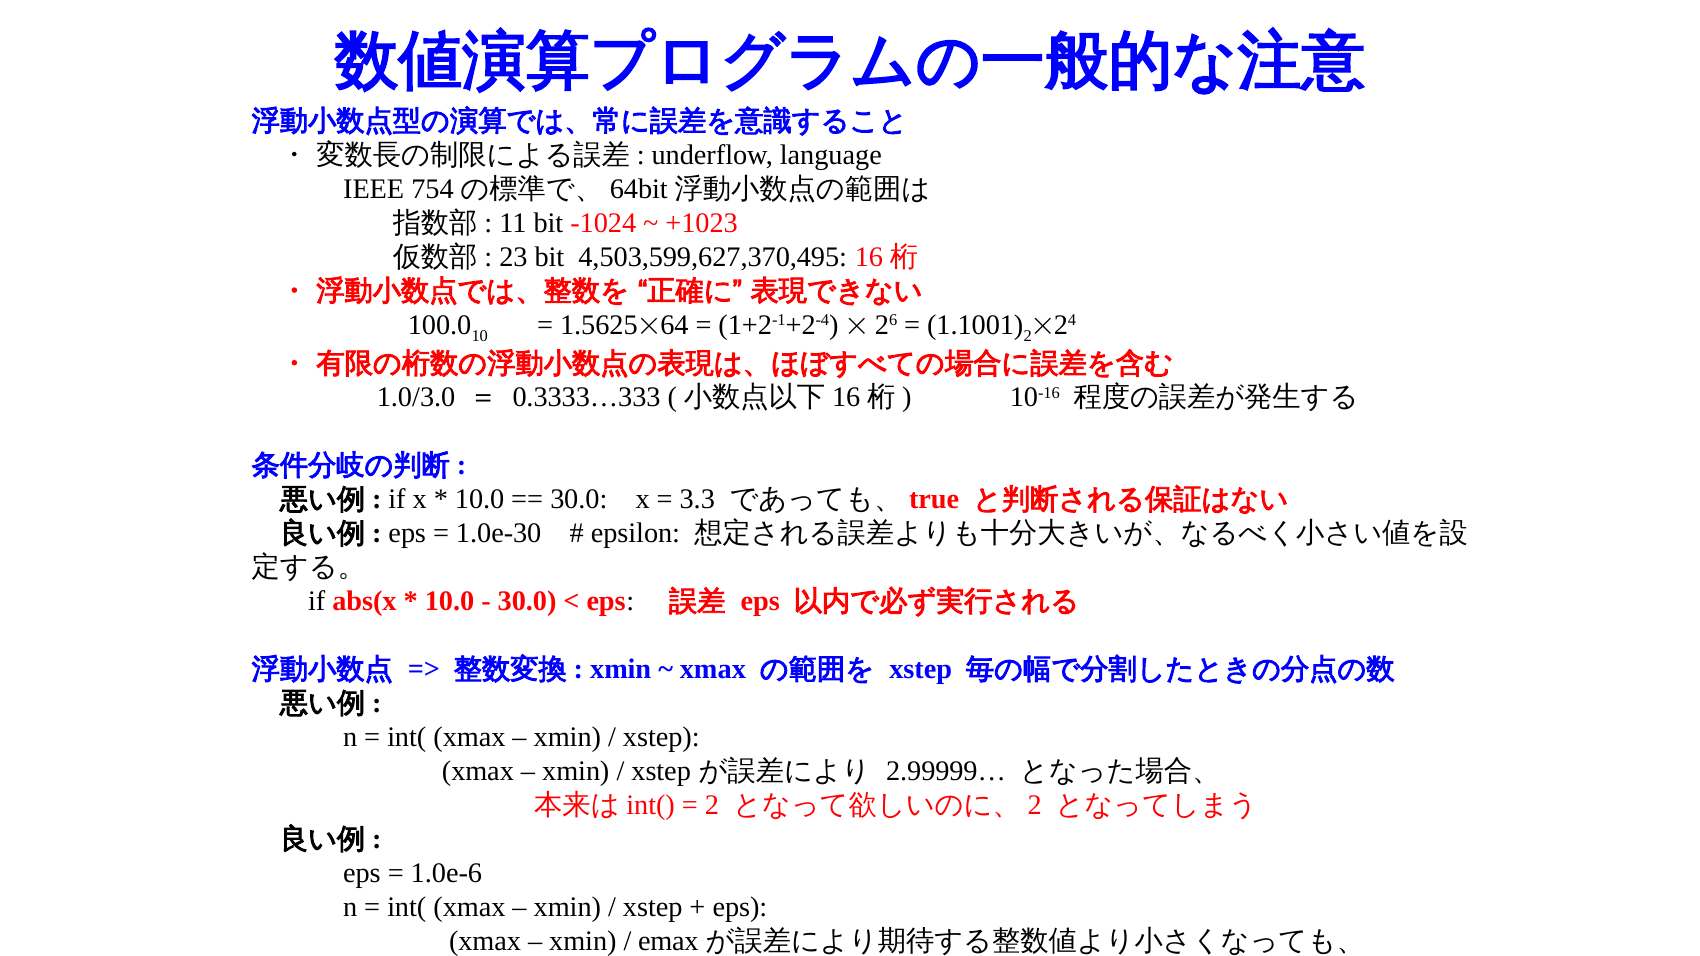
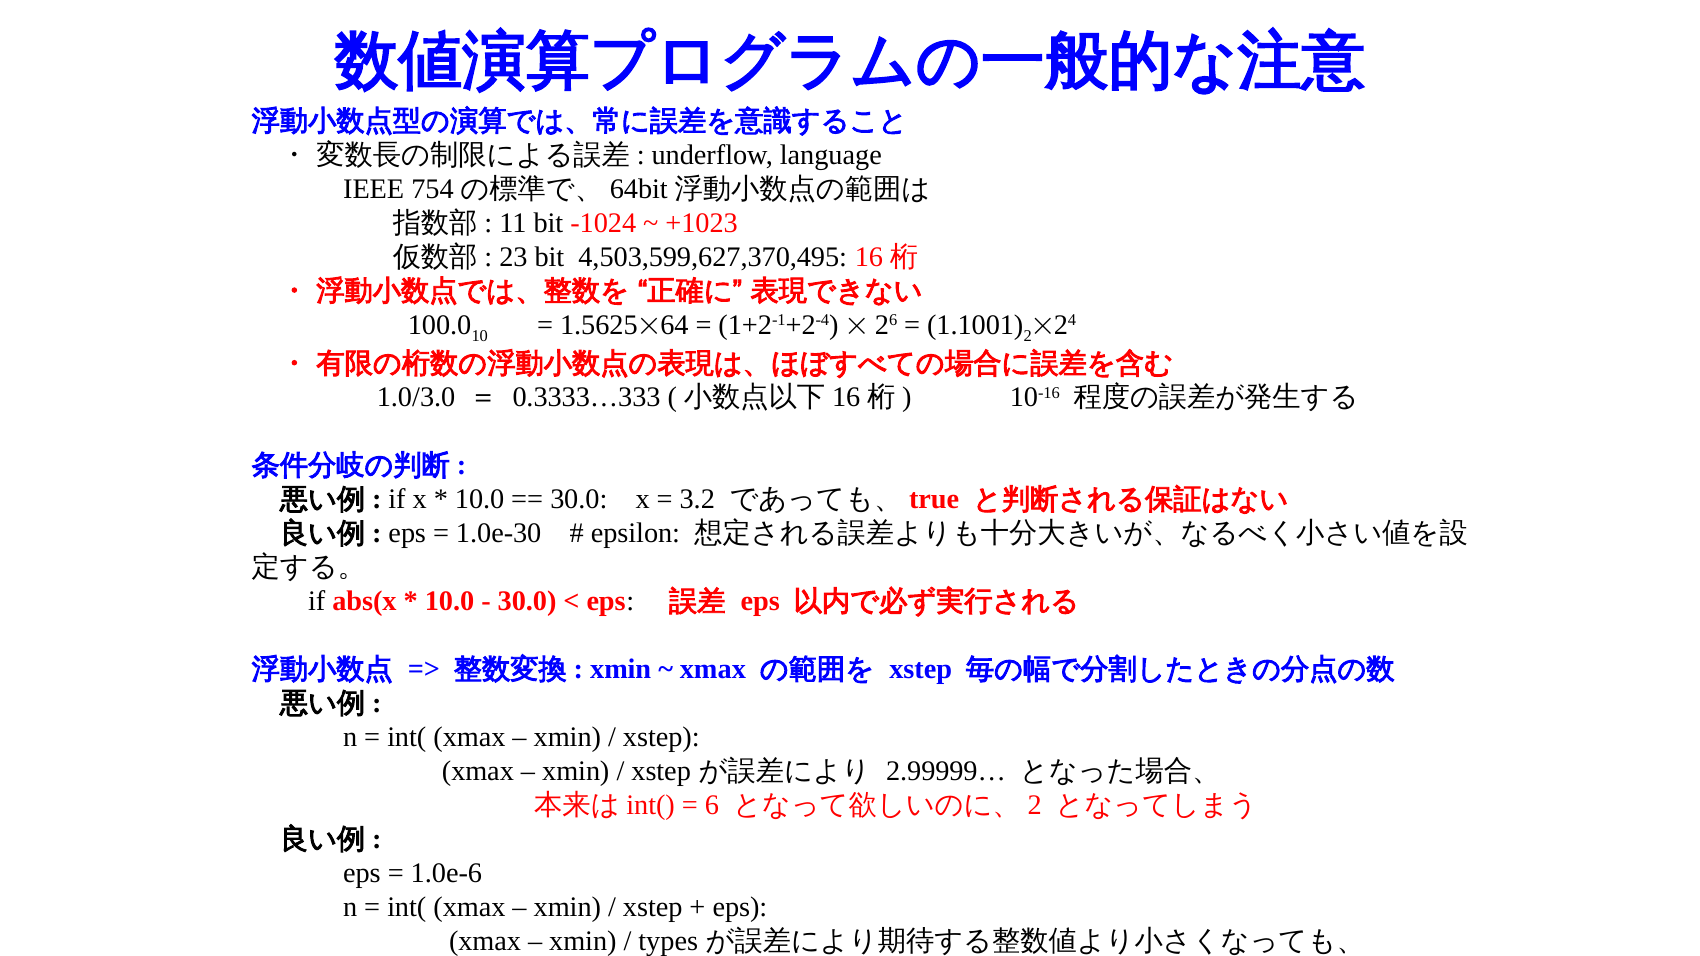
3.3: 3.3 -> 3.2 (697, 499)
2: 2 -> 6 (712, 805)
emax: emax -> types (668, 941)
